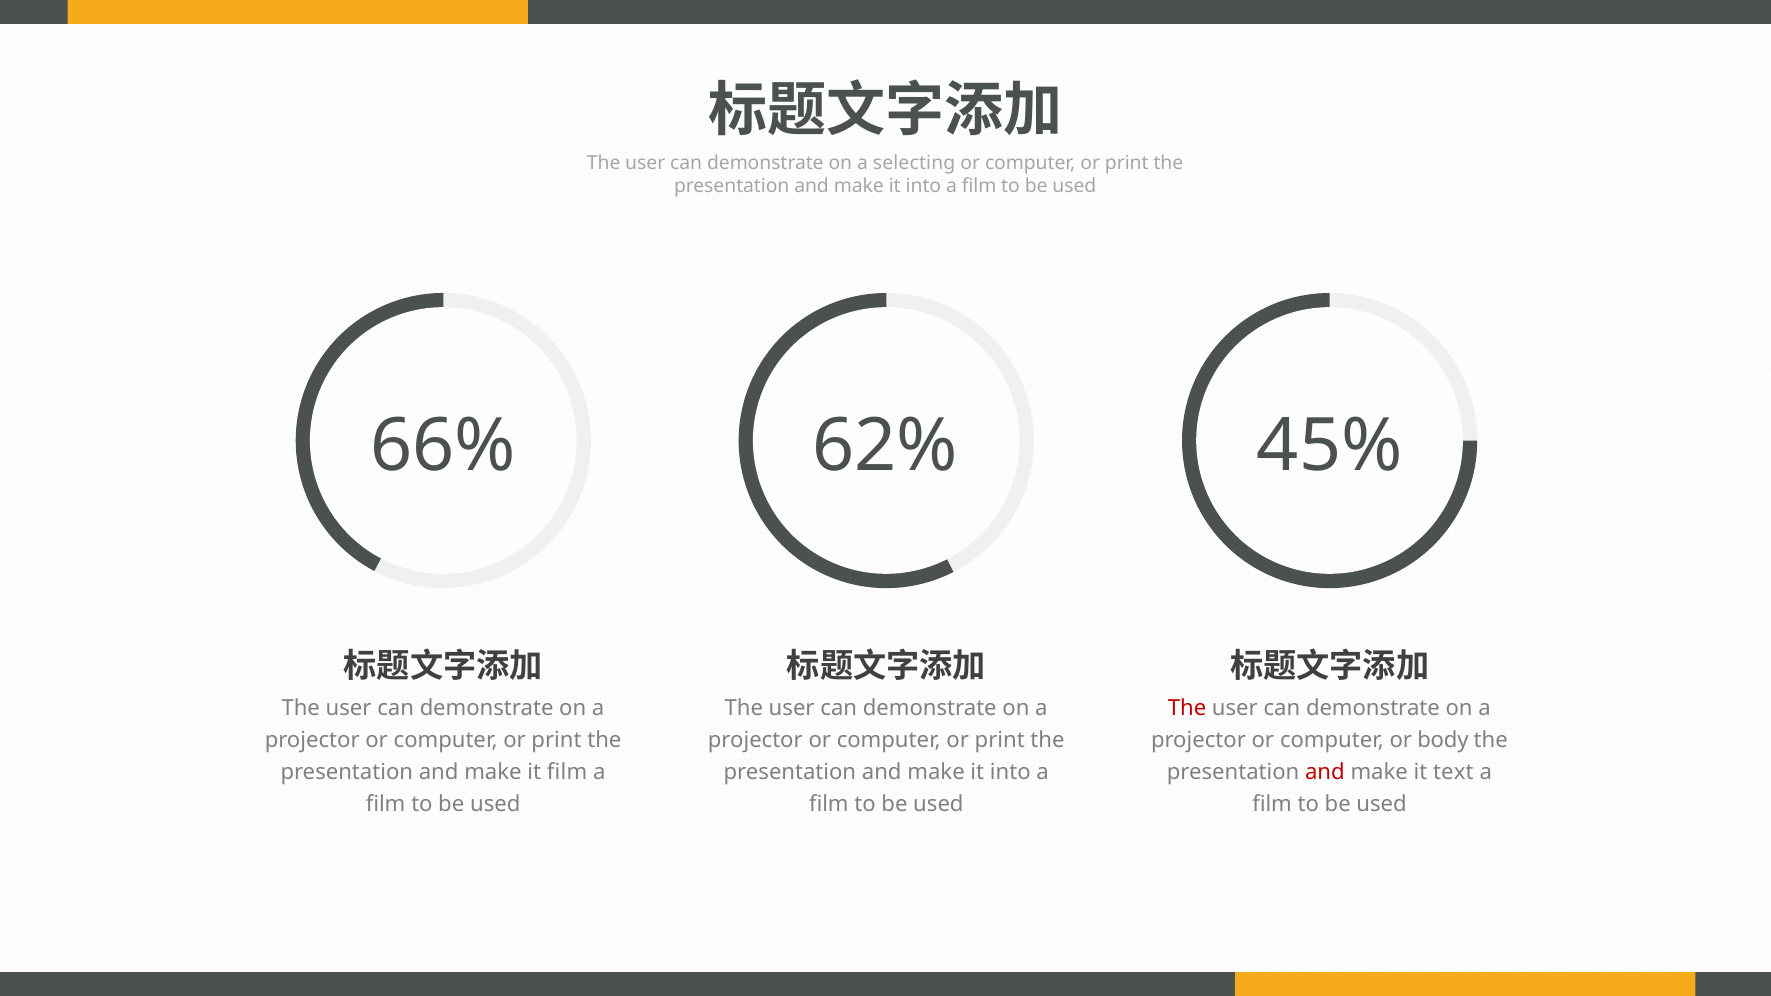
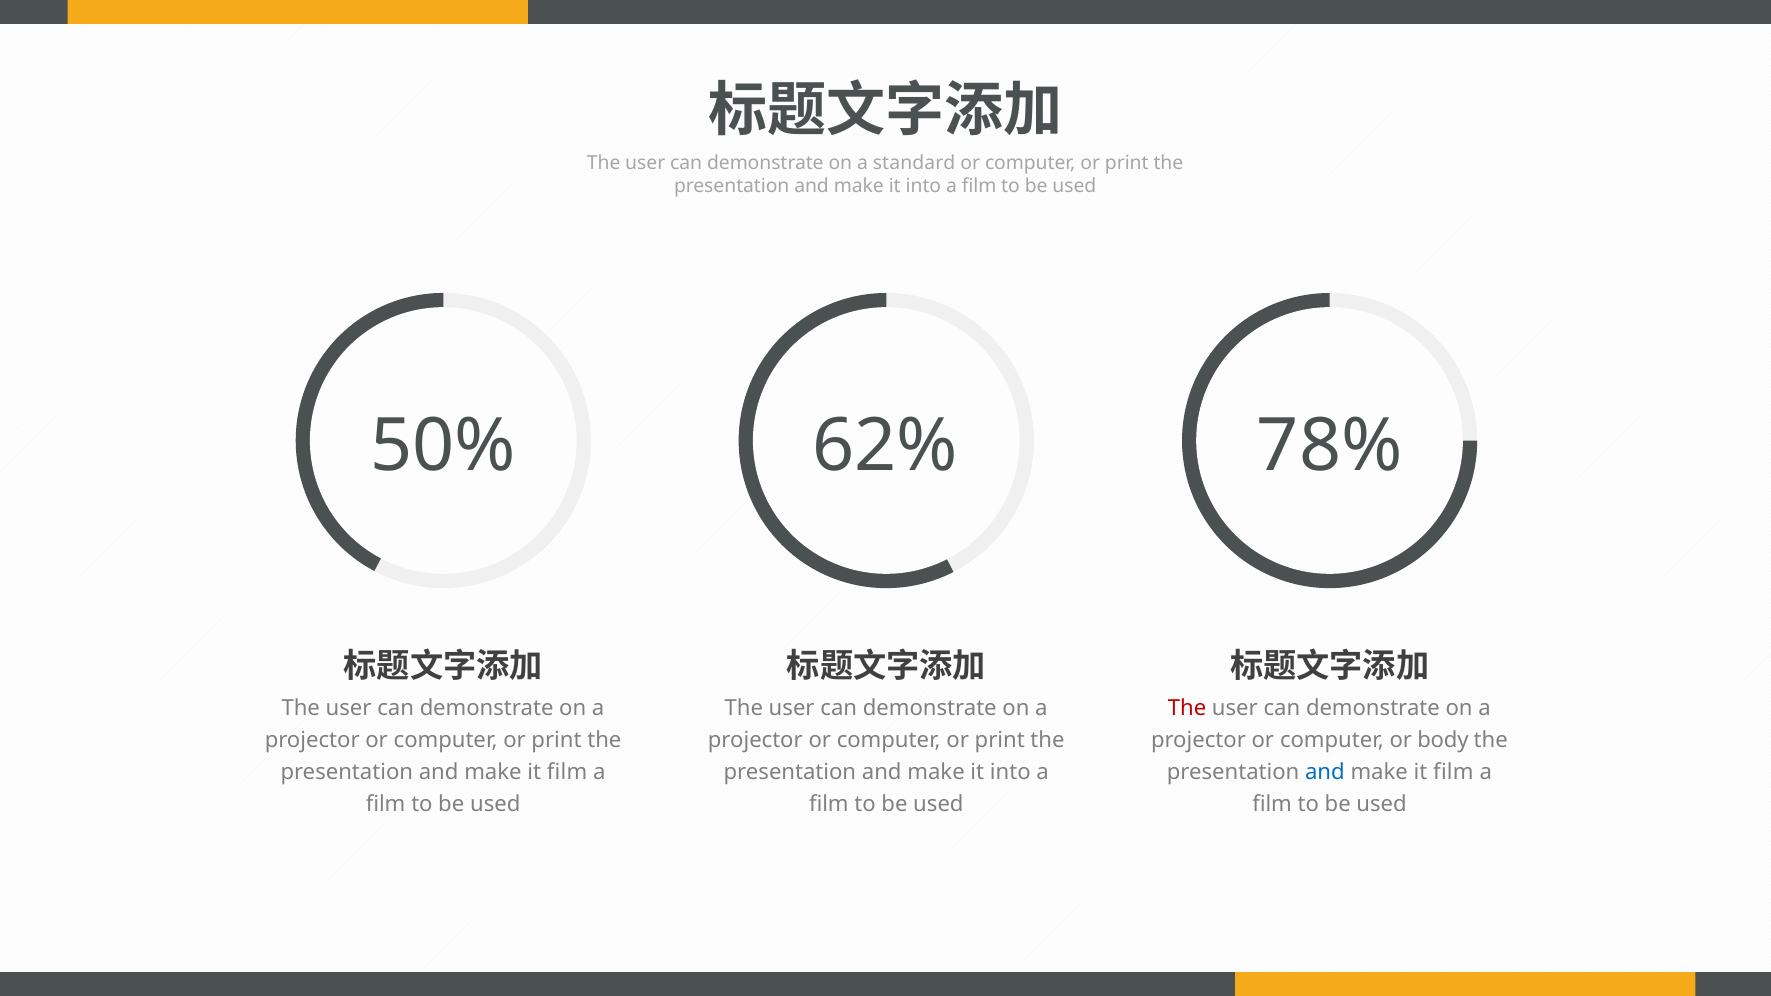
selecting: selecting -> standard (914, 163)
66%: 66% -> 50% (443, 447)
45%: 45% -> 78% (1330, 447)
and colour: red -> blue (1325, 772)
text: text -> film (1453, 772)
